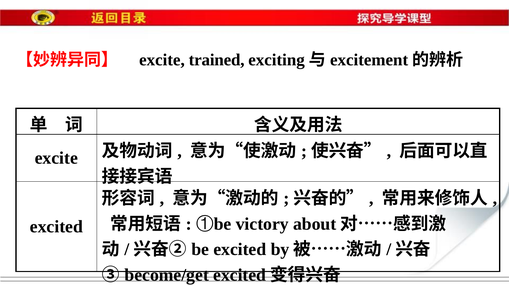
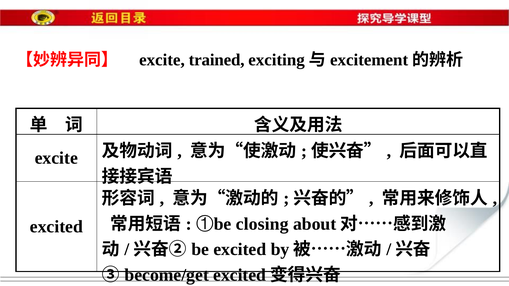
victory: victory -> closing (262, 224)
